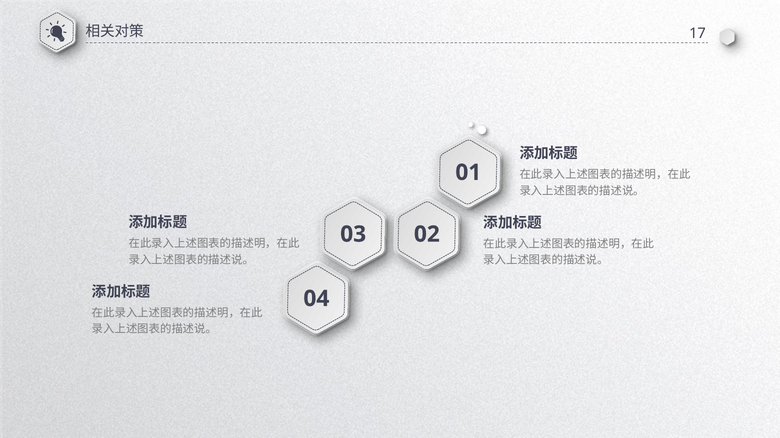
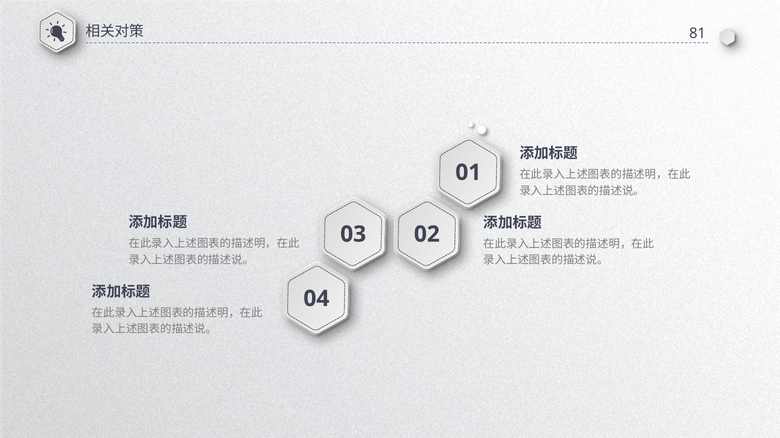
17: 17 -> 81 (697, 33)
